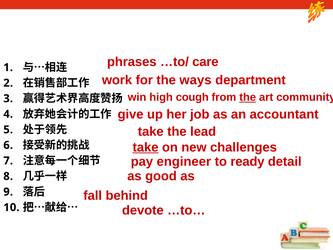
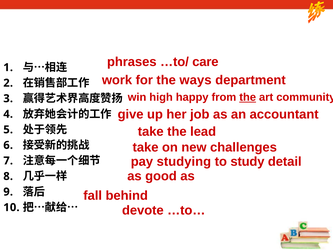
cough: cough -> happy (192, 97)
take underline: present -> none (146, 147)
engineer: engineer -> studying (184, 161)
ready: ready -> study (247, 161)
